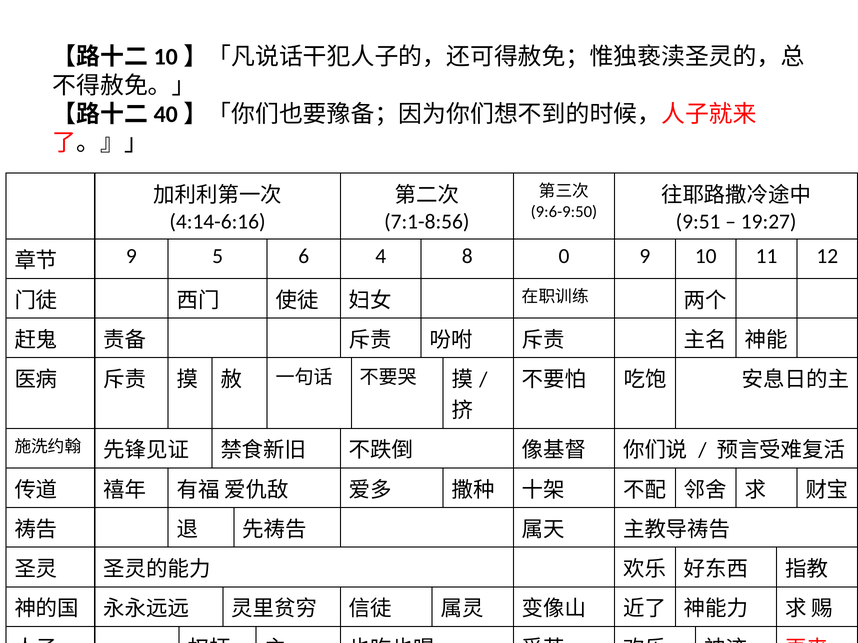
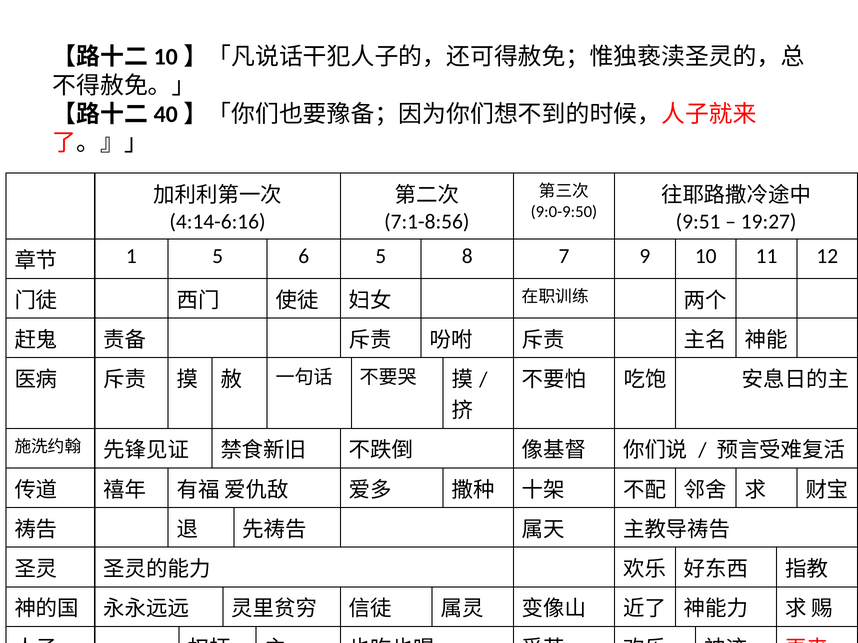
9:6-9:50: 9:6-9:50 -> 9:0-9:50 (564, 212)
9: 9 -> 1 (131, 257)
6 4: 4 -> 5 (381, 257)
0: 0 -> 7 (564, 257)
